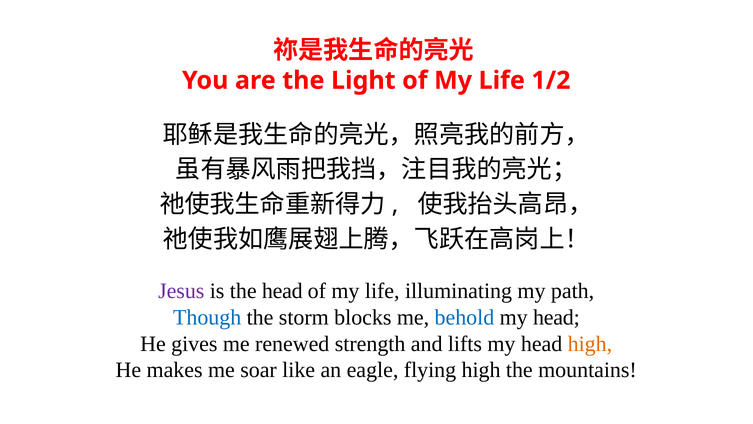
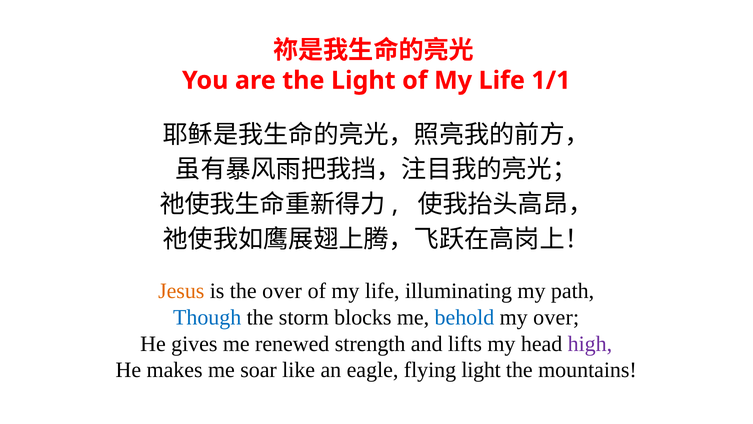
1/2: 1/2 -> 1/1 (551, 80)
Jesus colour: purple -> orange (181, 291)
the head: head -> over (282, 291)
head: head -> over (556, 317)
high colour: orange -> purple (590, 343)
flying high: high -> light (481, 370)
